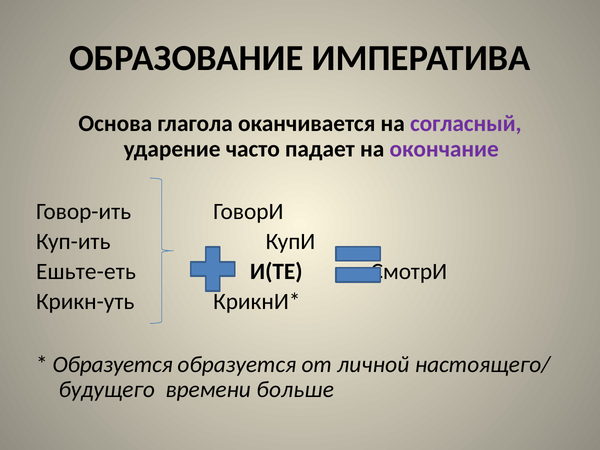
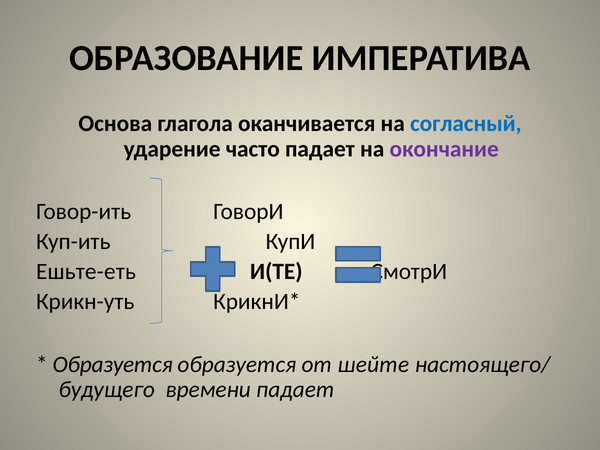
согласный colour: purple -> blue (466, 124)
личной: личной -> шейте (373, 364)
времени больше: больше -> падает (295, 390)
